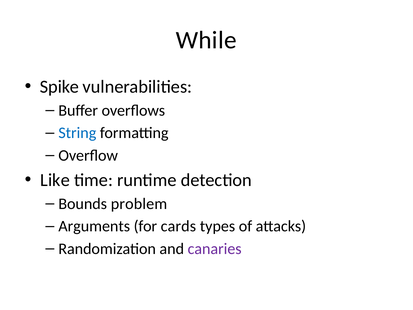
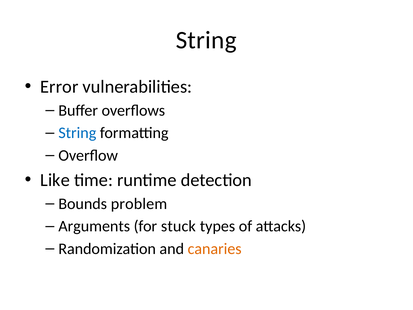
While: While -> String (206, 40)
Spike: Spike -> Error (59, 87)
cards: cards -> stuck (178, 226)
canaries colour: purple -> orange (215, 249)
